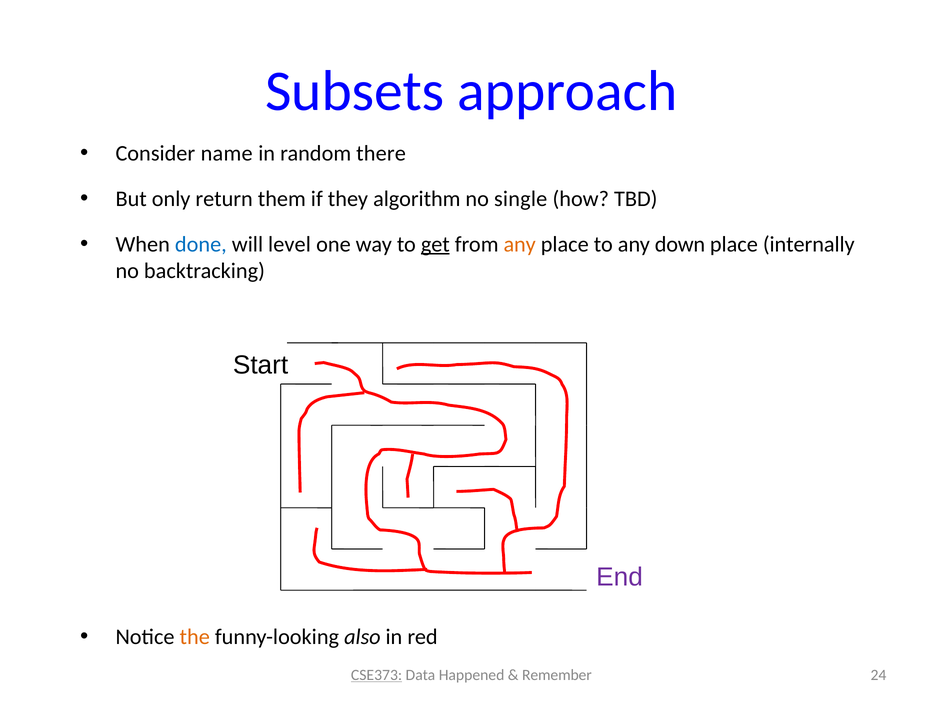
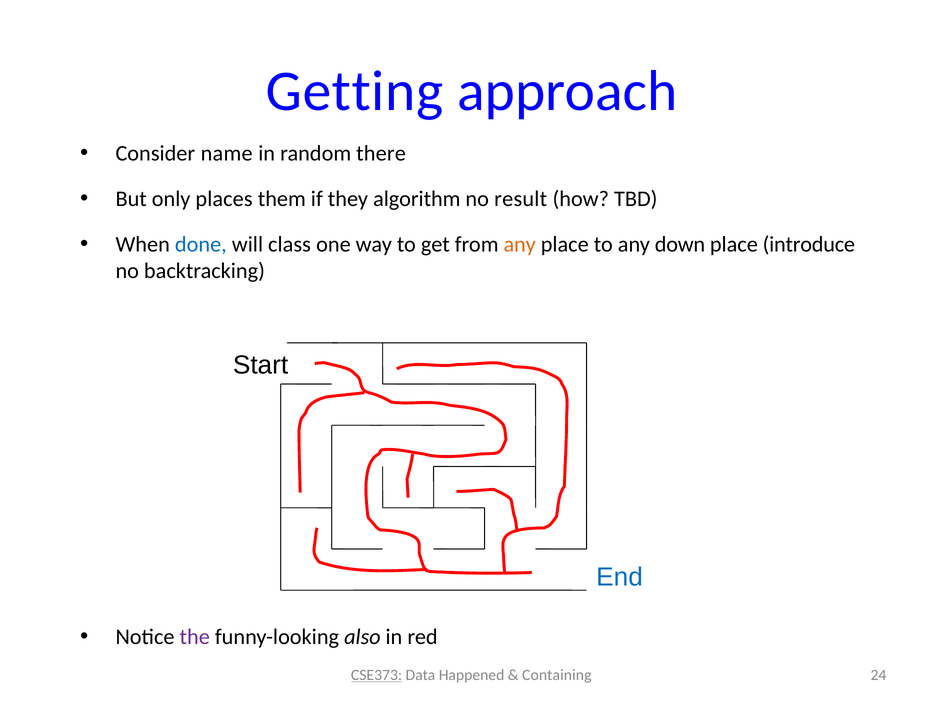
Subsets: Subsets -> Getting (354, 91)
return: return -> places (224, 199)
single: single -> result (521, 199)
level: level -> class (290, 244)
get underline: present -> none (435, 244)
internally: internally -> introduce (809, 244)
End colour: purple -> blue (620, 577)
the colour: orange -> purple (195, 637)
Remember: Remember -> Containing (557, 675)
